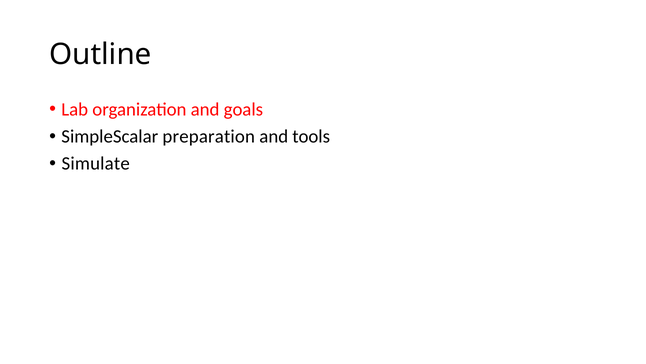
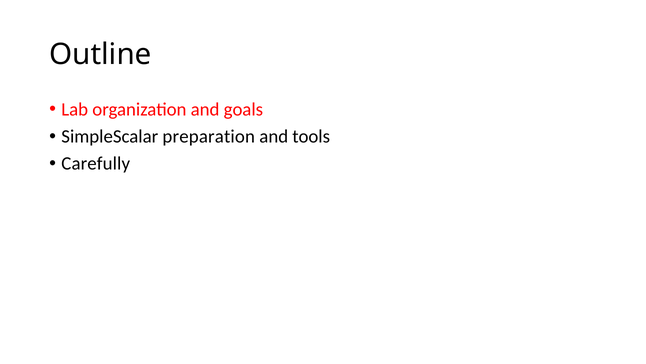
Simulate: Simulate -> Carefully (96, 163)
